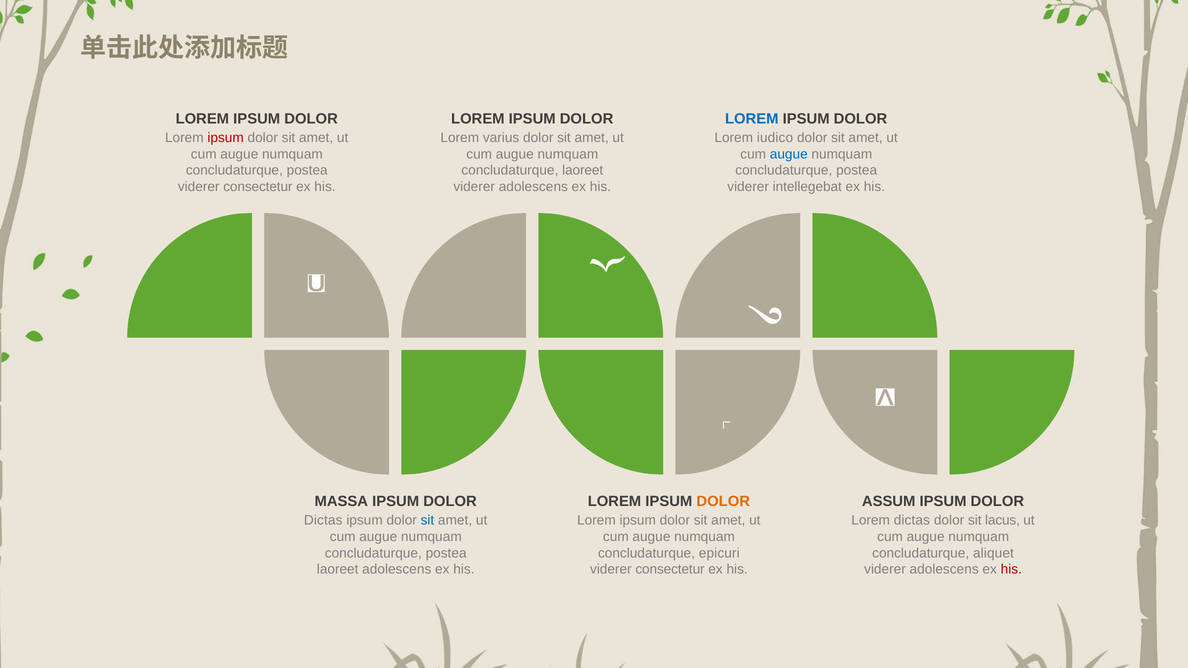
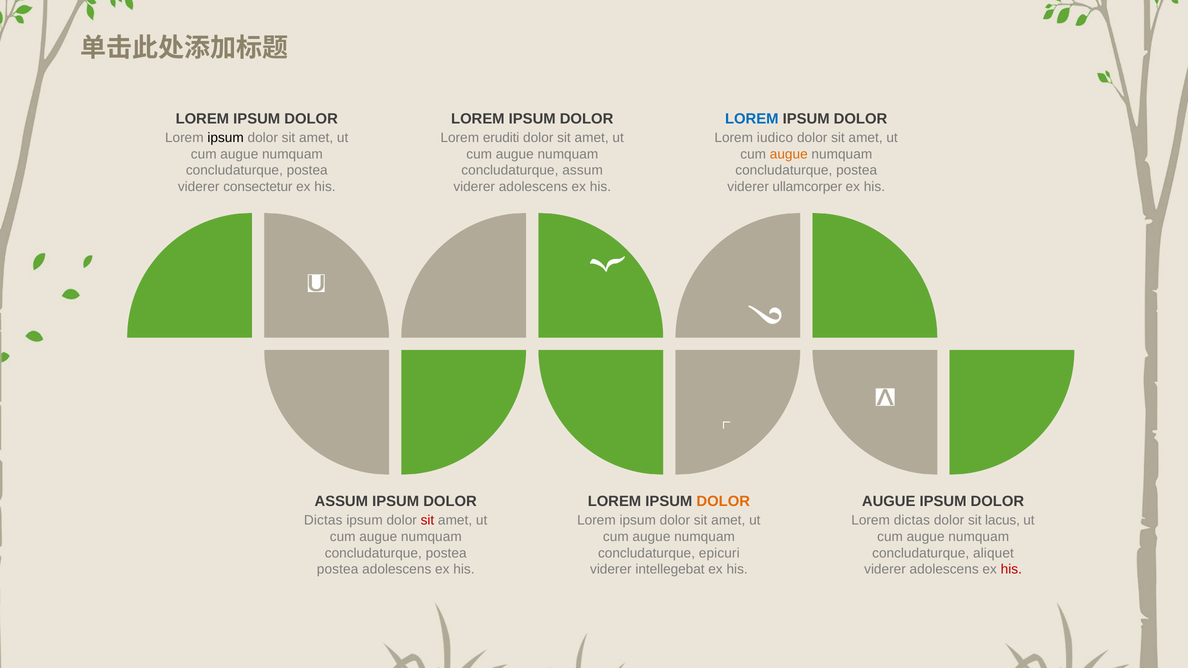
ipsum colour: red -> black (226, 138)
varius: varius -> eruditi (501, 138)
augue colour: blue -> orange (789, 154)
concludaturque laoreet: laoreet -> assum (583, 170)
intellegebat: intellegebat -> ullamcorper (807, 187)
MASSA: MASSA -> ASSUM (341, 502)
ASSUM: ASSUM -> AUGUE (889, 502)
sit colour: blue -> red (427, 521)
laoreet: laoreet -> postea (338, 570)
consectetur: consectetur -> intellegebat (670, 570)
